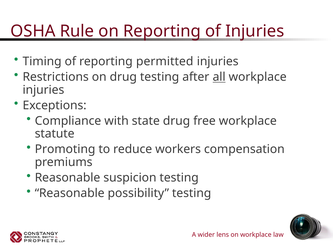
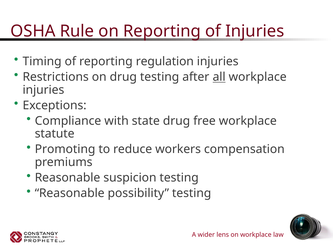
permitted: permitted -> regulation (165, 61)
